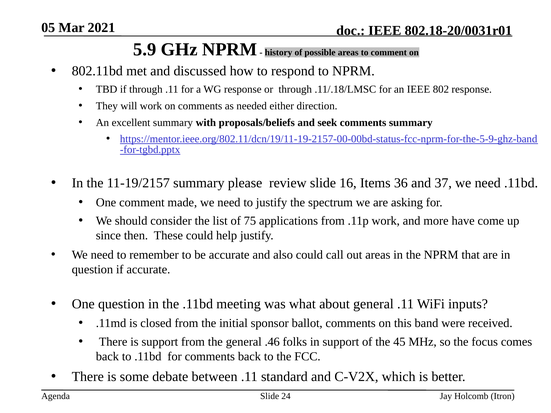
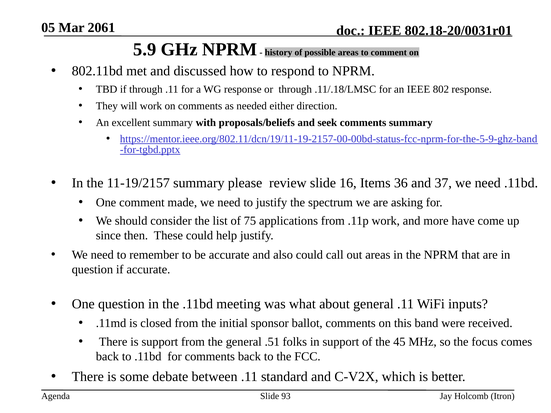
2021: 2021 -> 2061 (101, 27)
.46: .46 -> .51 (272, 342)
24: 24 -> 93 (286, 396)
